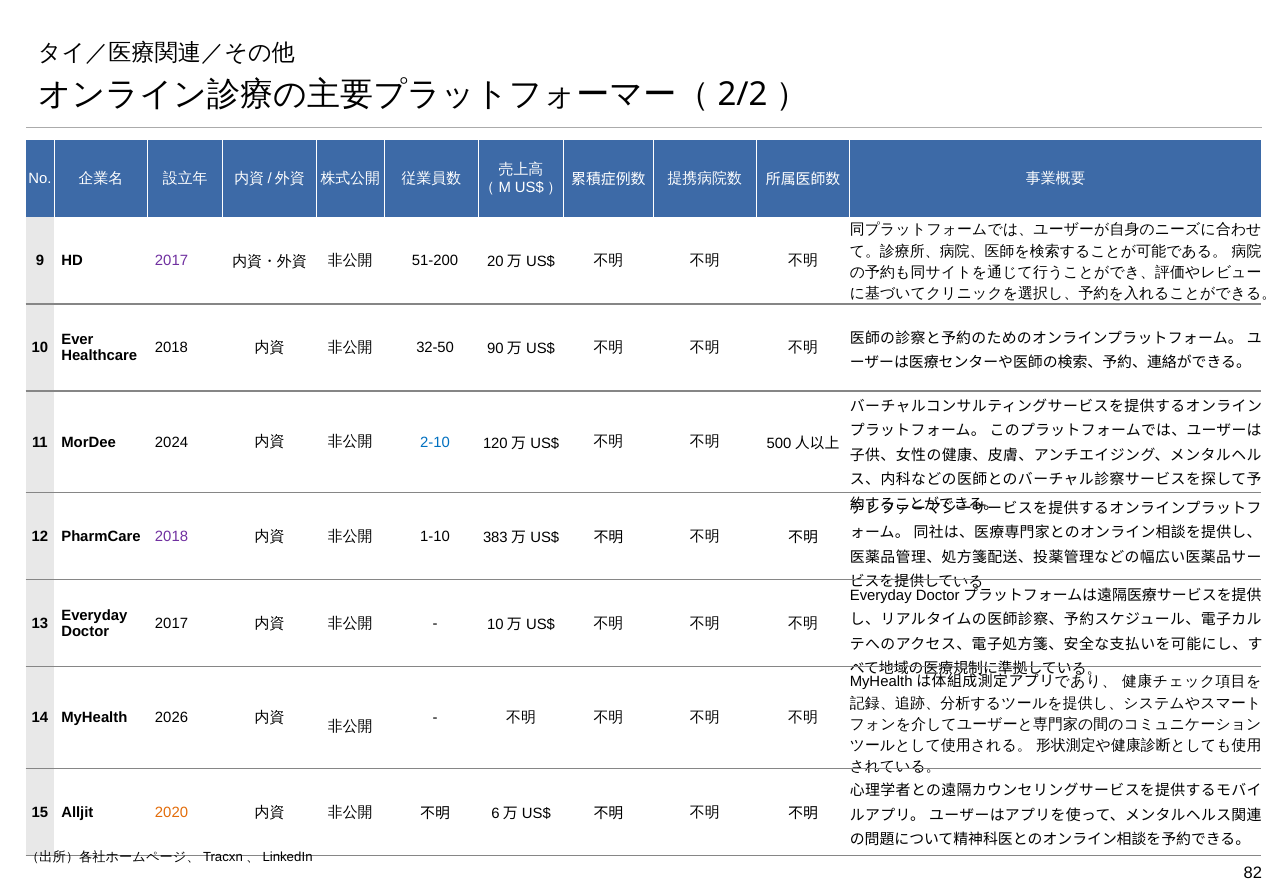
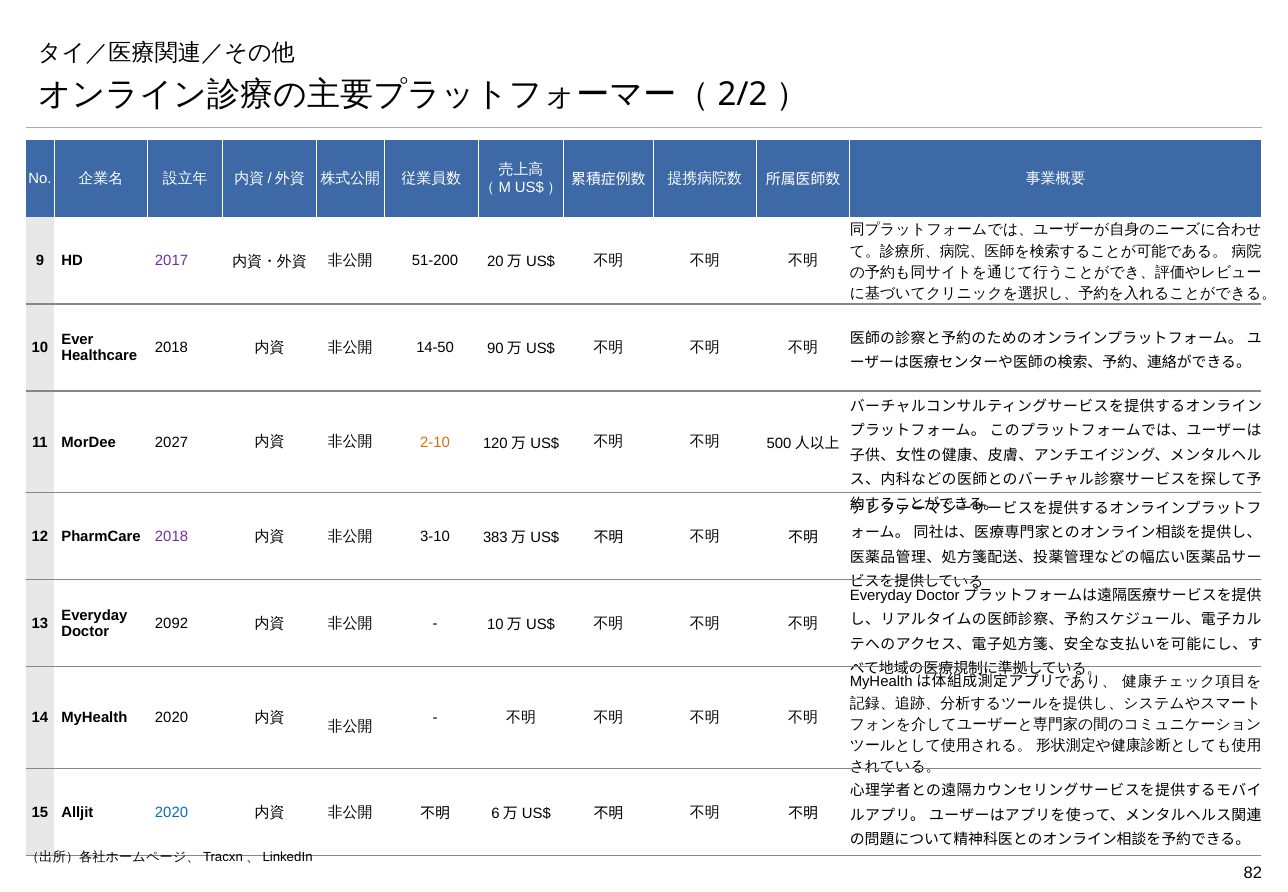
32-50: 32-50 -> 14-50 (435, 348)
2024: 2024 -> 2027 (172, 442)
2-10 colour: blue -> orange (435, 442)
1-10: 1-10 -> 3-10 (435, 536)
2017: 2017 -> 2092 (172, 623)
MyHealth 2026: 2026 -> 2020 (172, 718)
2020 colour: orange -> blue (172, 812)
